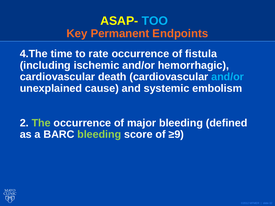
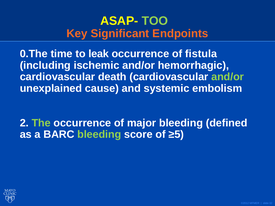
TOO colour: light blue -> light green (155, 21)
Permanent: Permanent -> Significant (120, 34)
4.The: 4.The -> 0.The (34, 54)
rate: rate -> leak (99, 54)
and/or colour: light blue -> light green (228, 77)
≥9: ≥9 -> ≥5 (176, 135)
